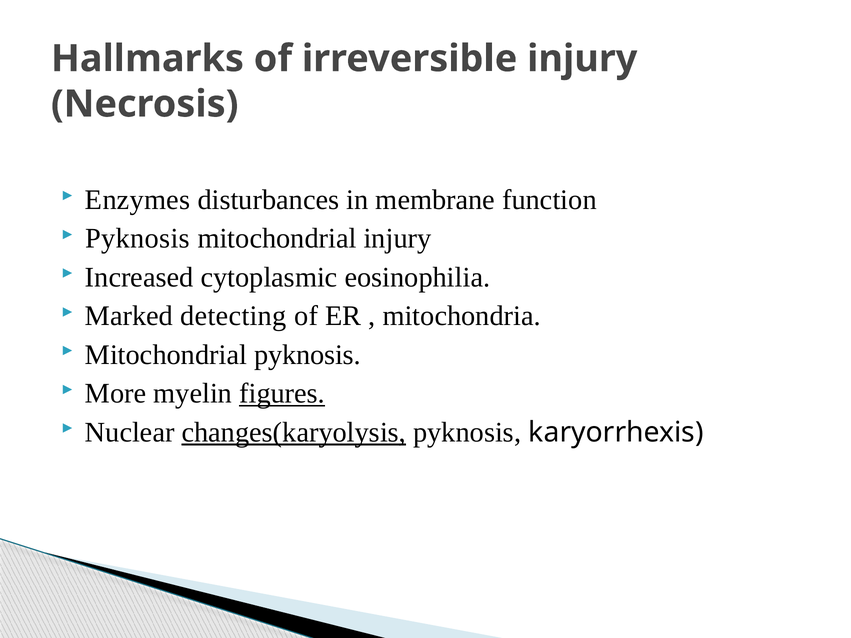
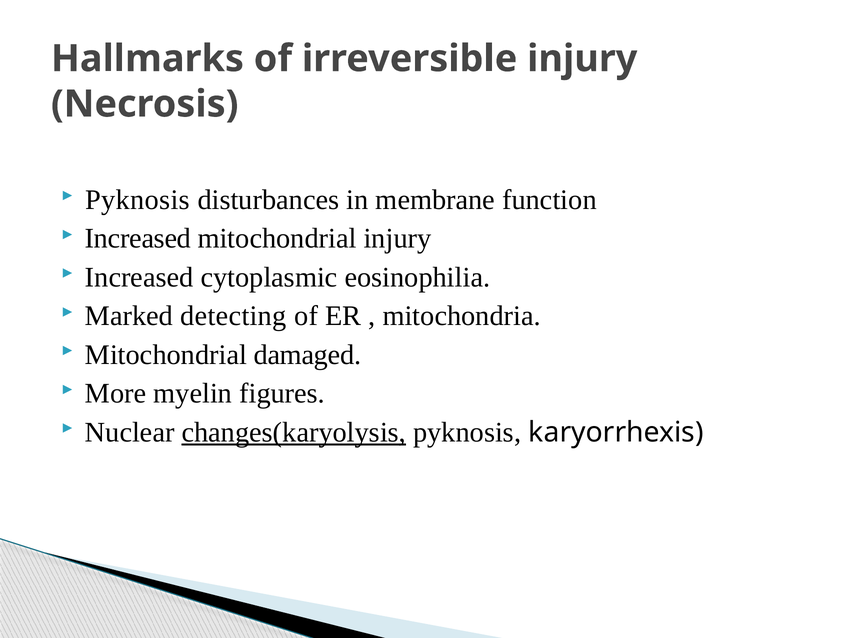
Enzymes: Enzymes -> Pyknosis (138, 200)
Pyknosis: Pyknosis -> Increased (138, 239)
Mitochondrial pyknosis: pyknosis -> damaged (307, 355)
figures underline: present -> none (282, 394)
